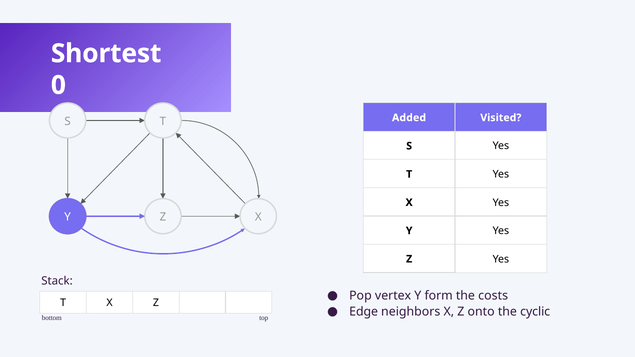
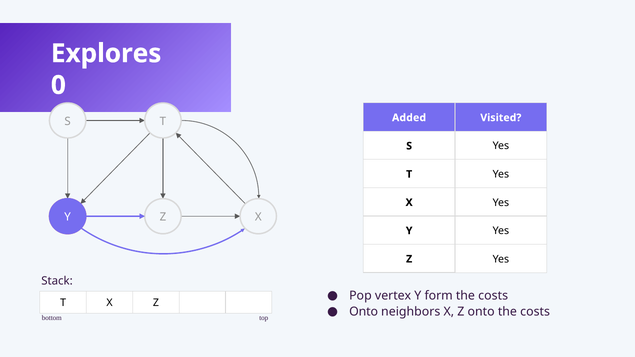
Shortest: Shortest -> Explores (106, 54)
Edge: Edge -> Onto (364, 312)
onto the cyclic: cyclic -> costs (535, 312)
